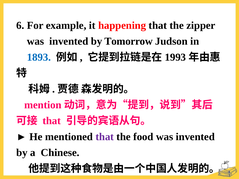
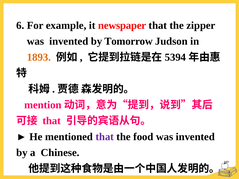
happening: happening -> newspaper (122, 25)
1893 colour: blue -> orange (39, 57)
1993: 1993 -> 5394 (175, 57)
